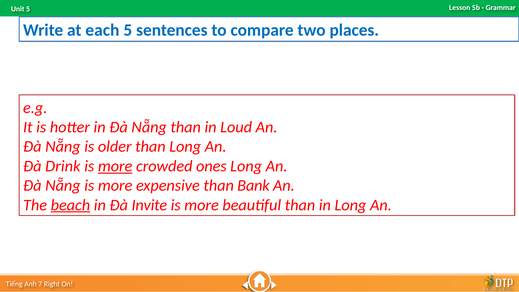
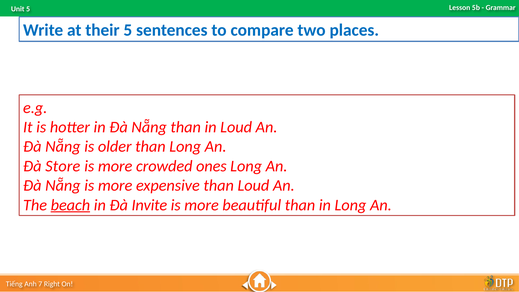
each: each -> their (102, 30)
Drink: Drink -> Store (63, 166)
more underline: present -> none (115, 166)
than Bank: Bank -> Loud (253, 185)
